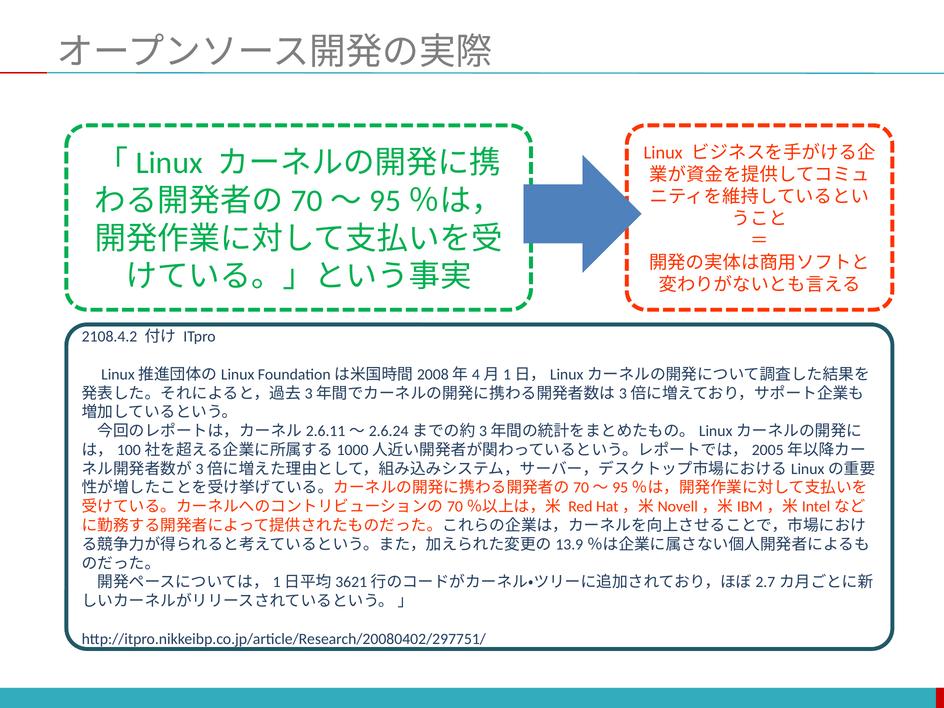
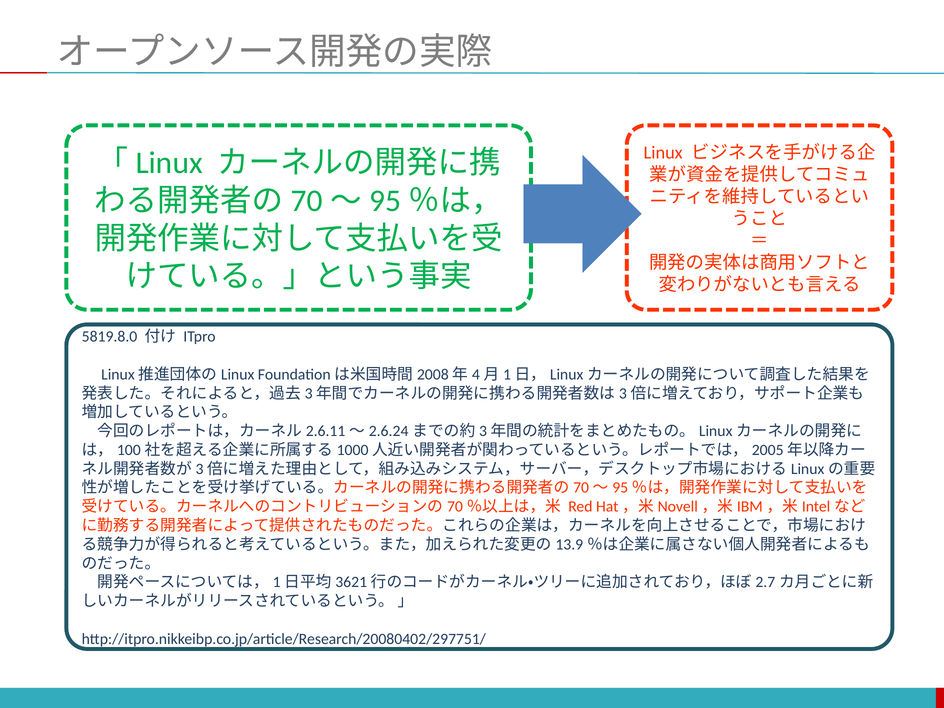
2108.4.2: 2108.4.2 -> 5819.8.0 (110, 337)
